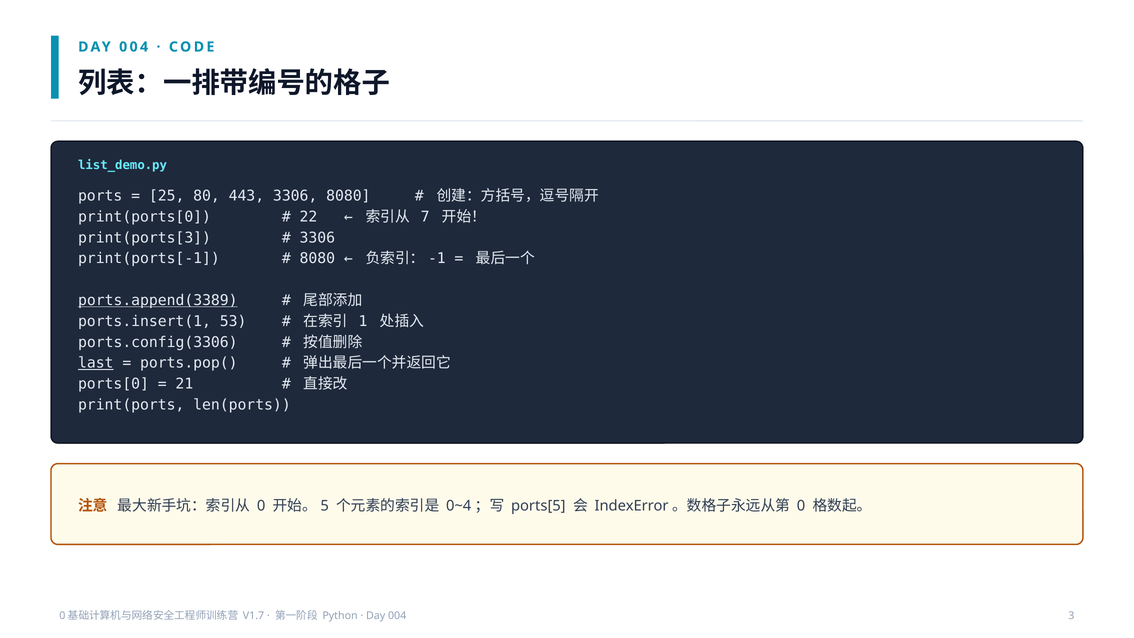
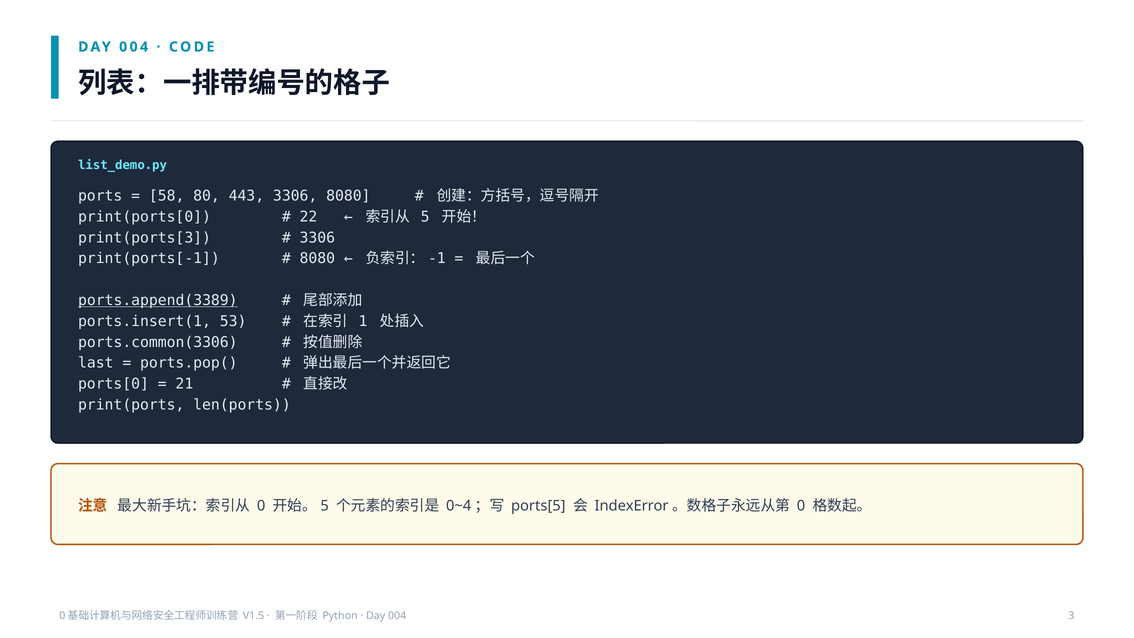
25: 25 -> 58 (167, 196)
7: 7 -> 5 (425, 217)
ports.config(3306: ports.config(3306 -> ports.common(3306 (158, 342)
last underline: present -> none (96, 363)
V1.7: V1.7 -> V1.5 (253, 616)
